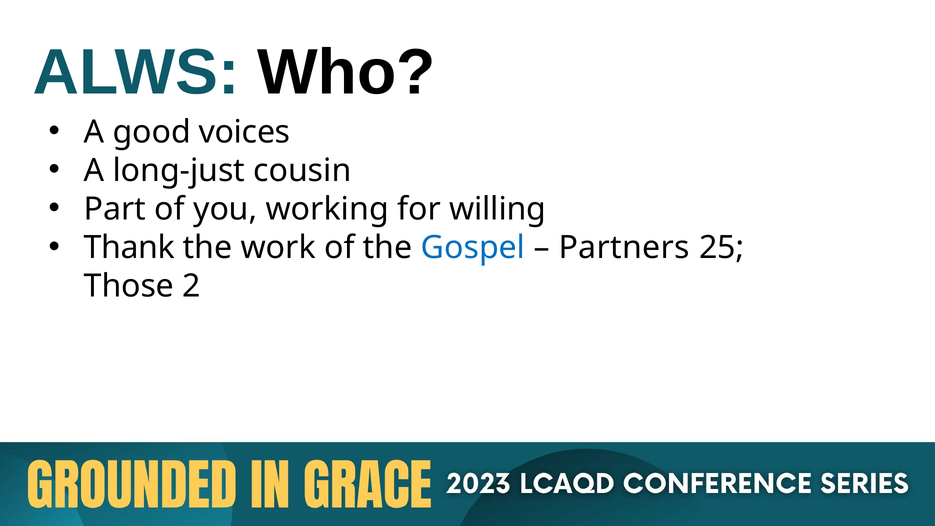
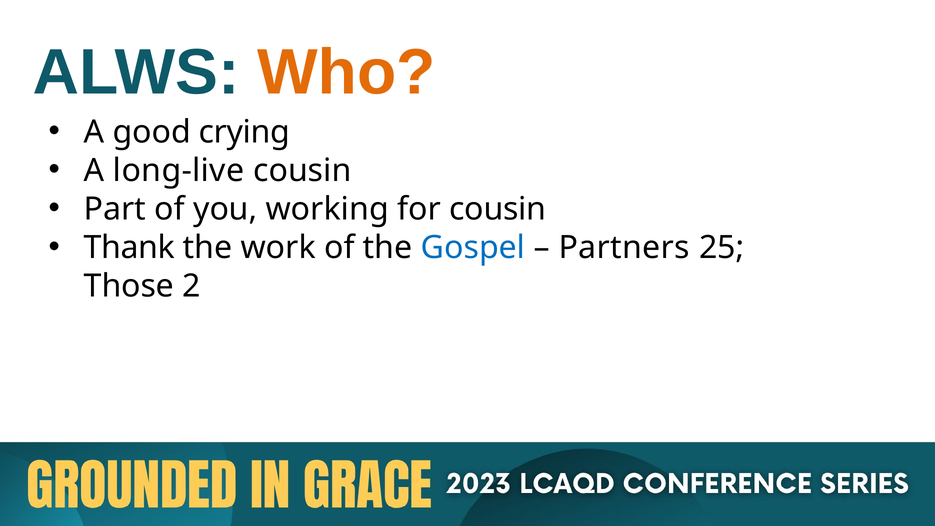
Who colour: black -> orange (346, 73)
voices: voices -> crying (245, 132)
long-just: long-just -> long-live (179, 171)
for willing: willing -> cousin (498, 209)
